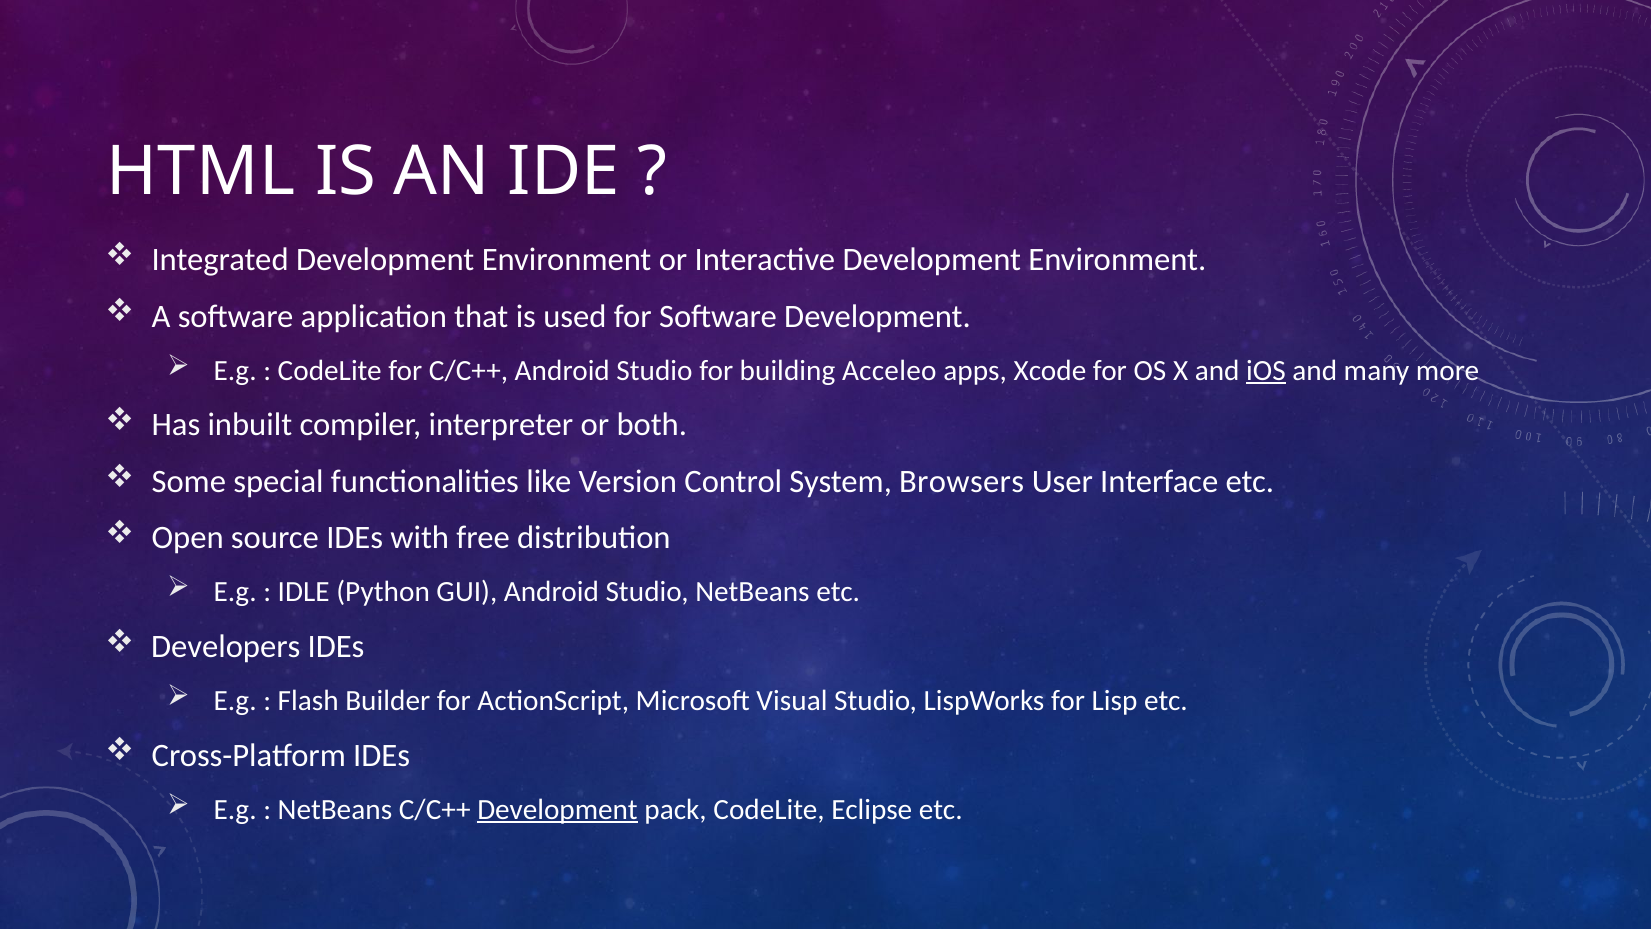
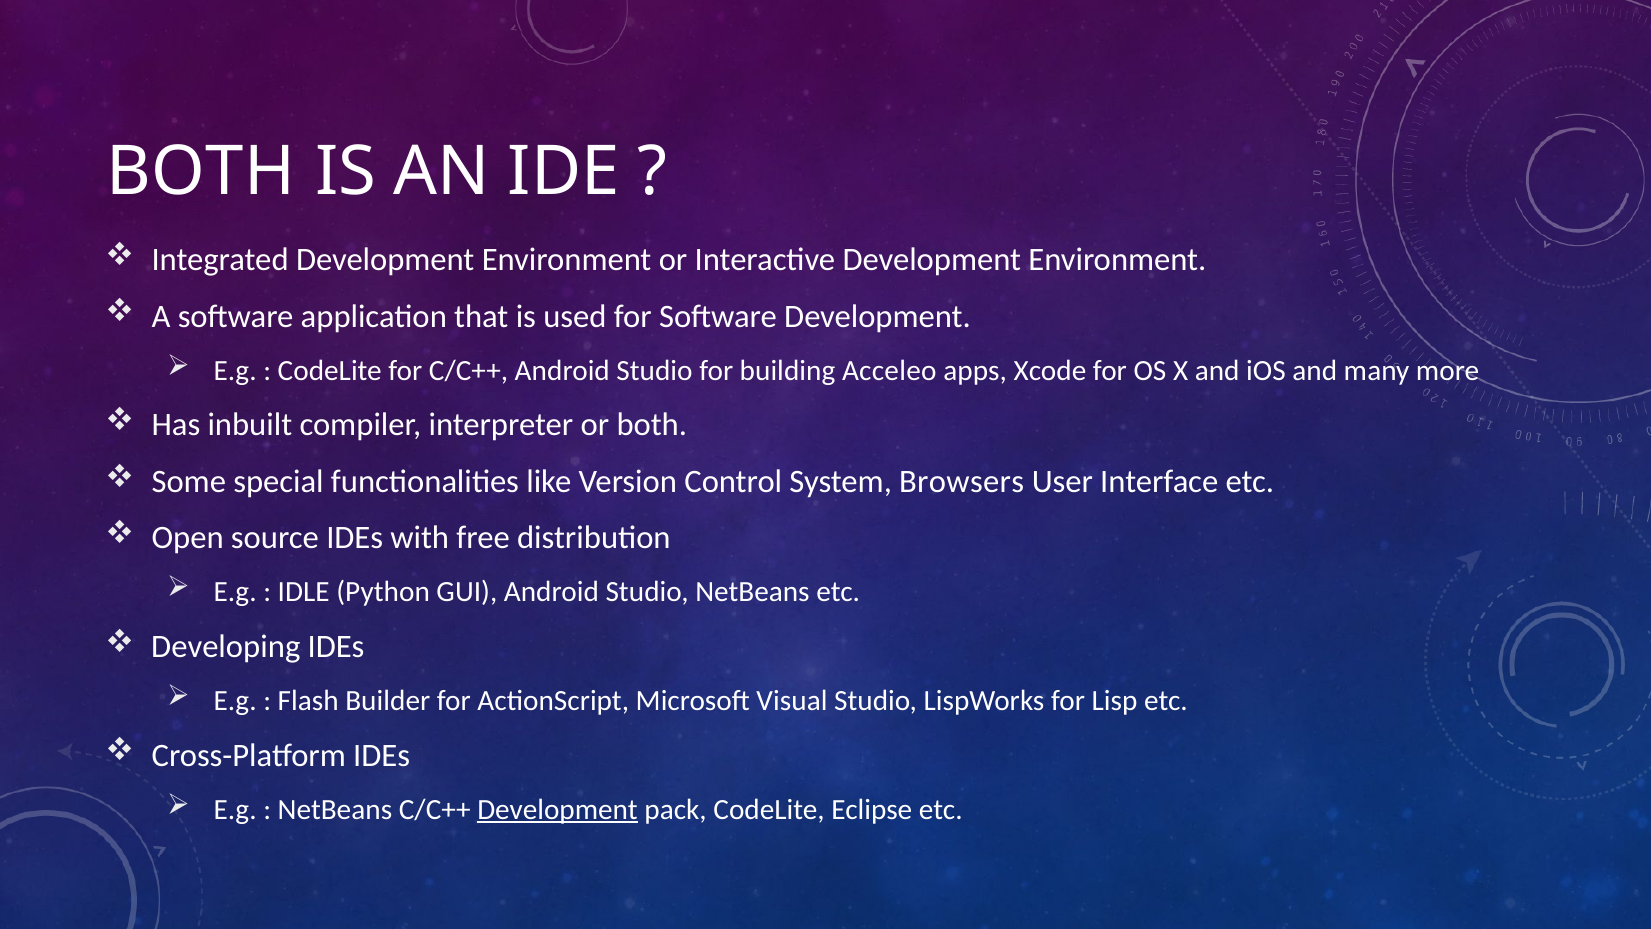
HTML: HTML -> BOTH (201, 172)
iOS underline: present -> none (1266, 370)
Developers: Developers -> Developing (226, 647)
